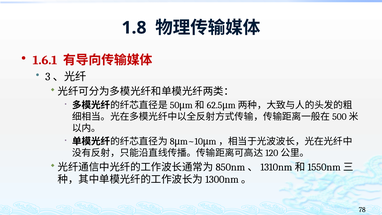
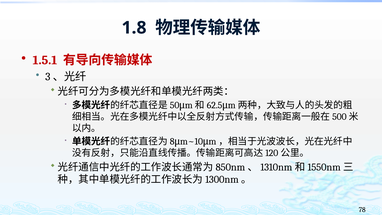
1.6.1: 1.6.1 -> 1.5.1 (45, 60)
